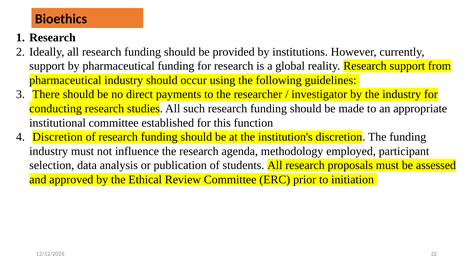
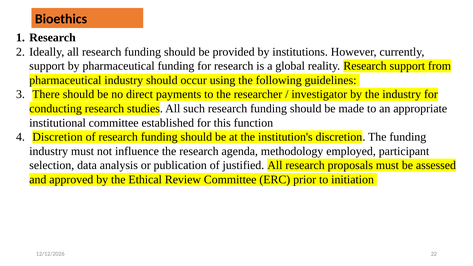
students: students -> justified (243, 165)
